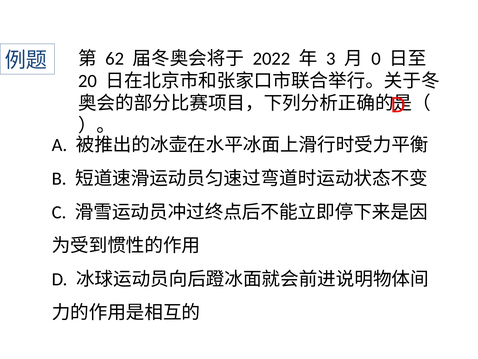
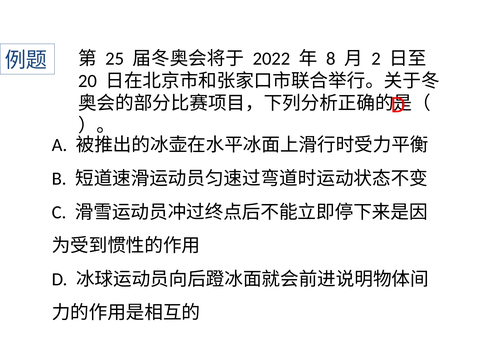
62: 62 -> 25 (115, 59)
3: 3 -> 8 (331, 59)
0: 0 -> 2 (376, 59)
